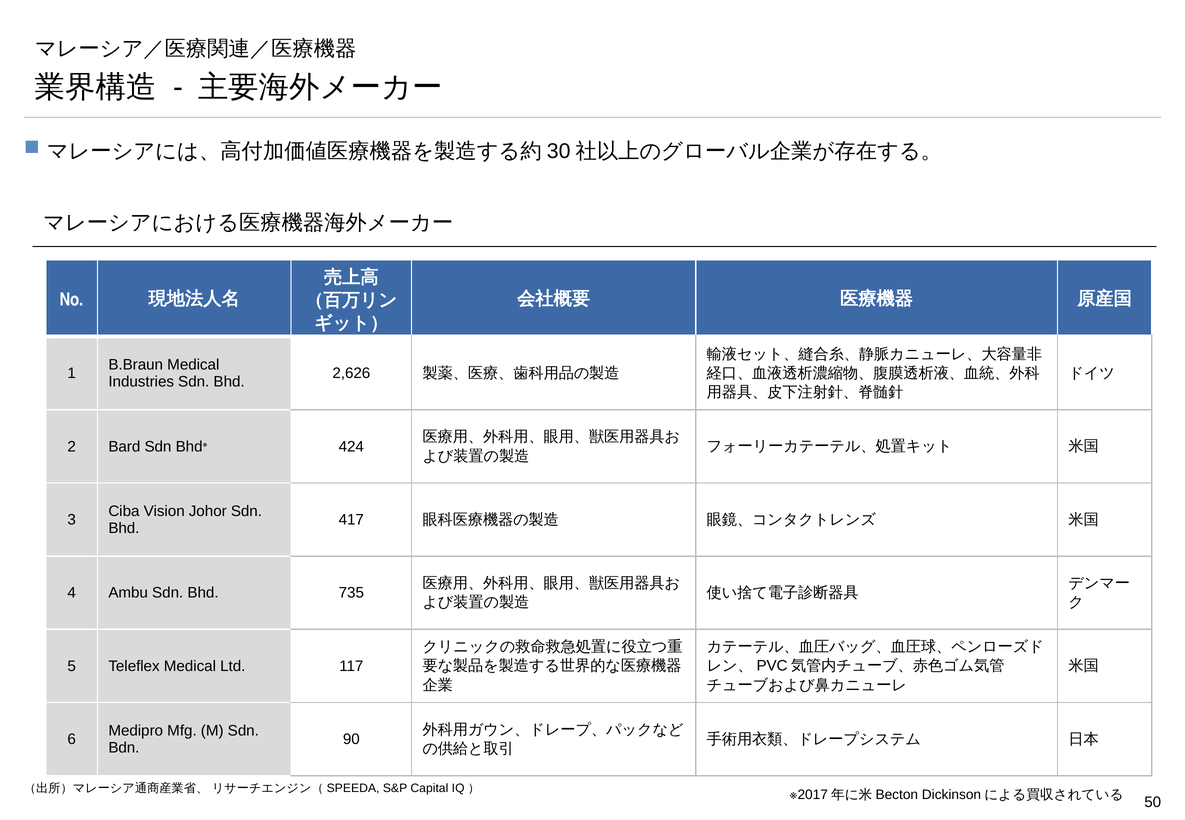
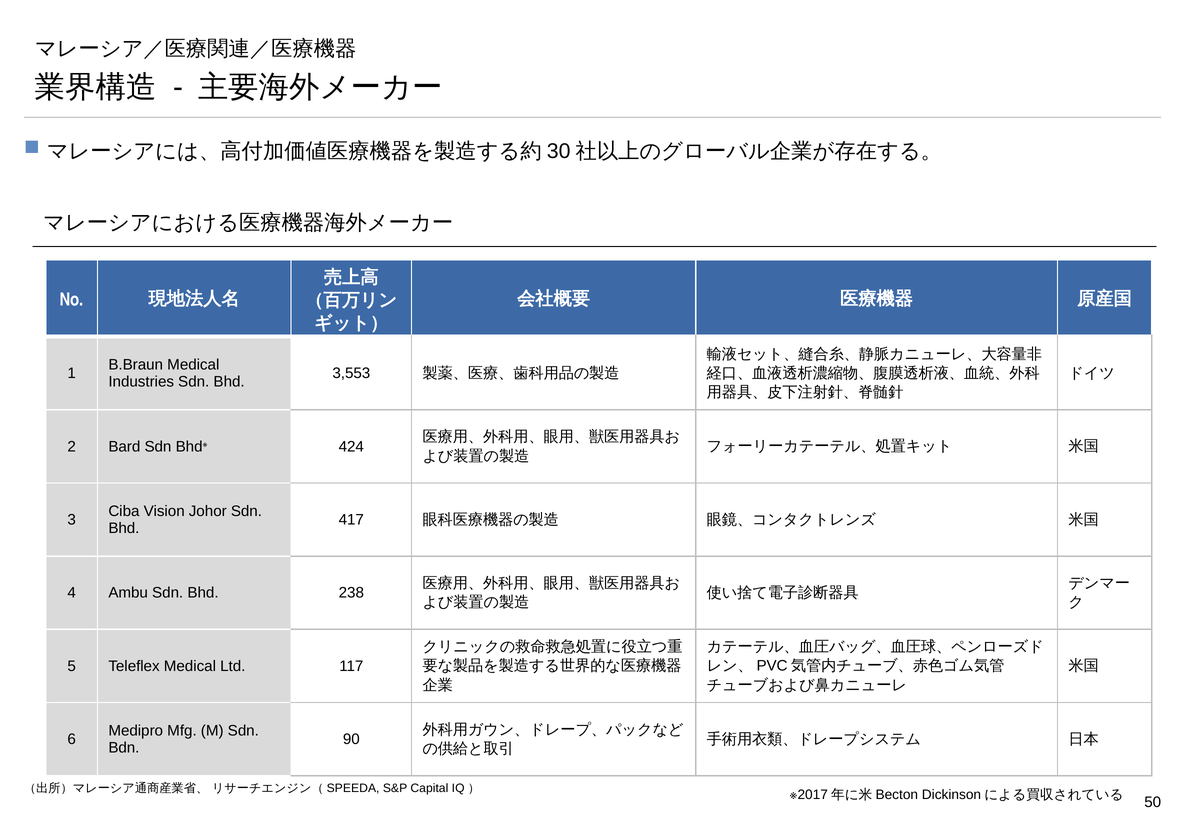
2,626: 2,626 -> 3,553 (351, 374)
735: 735 -> 238 (351, 593)
